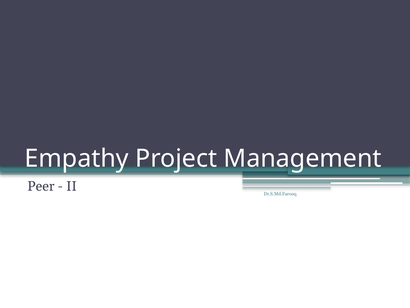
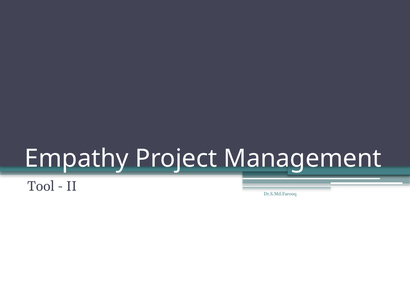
Peer: Peer -> Tool (41, 186)
